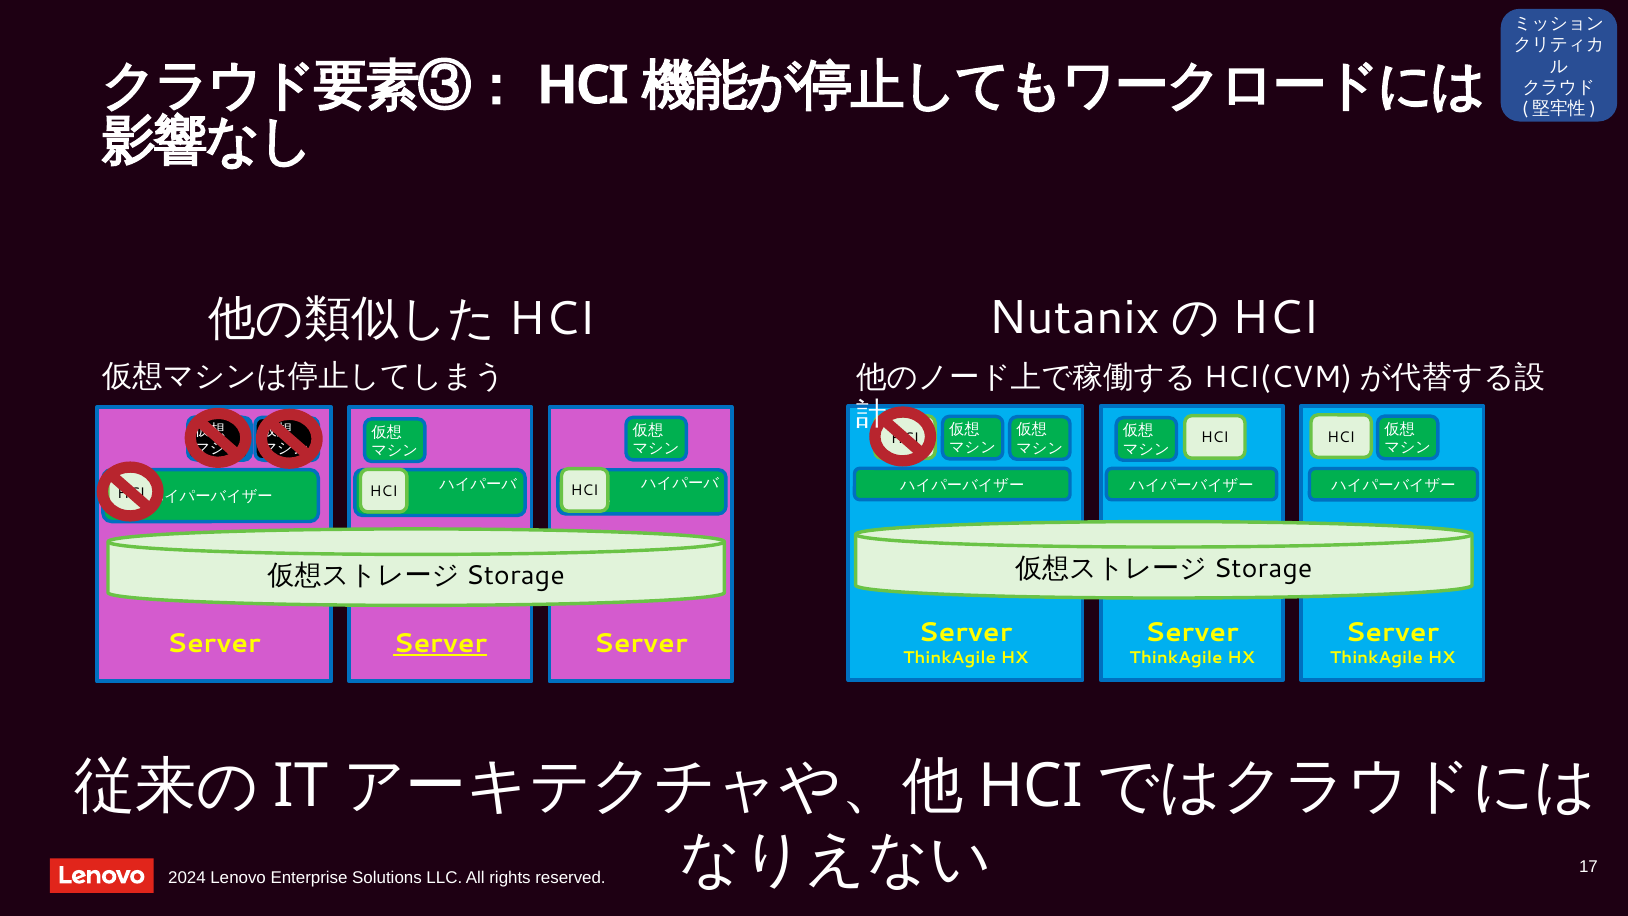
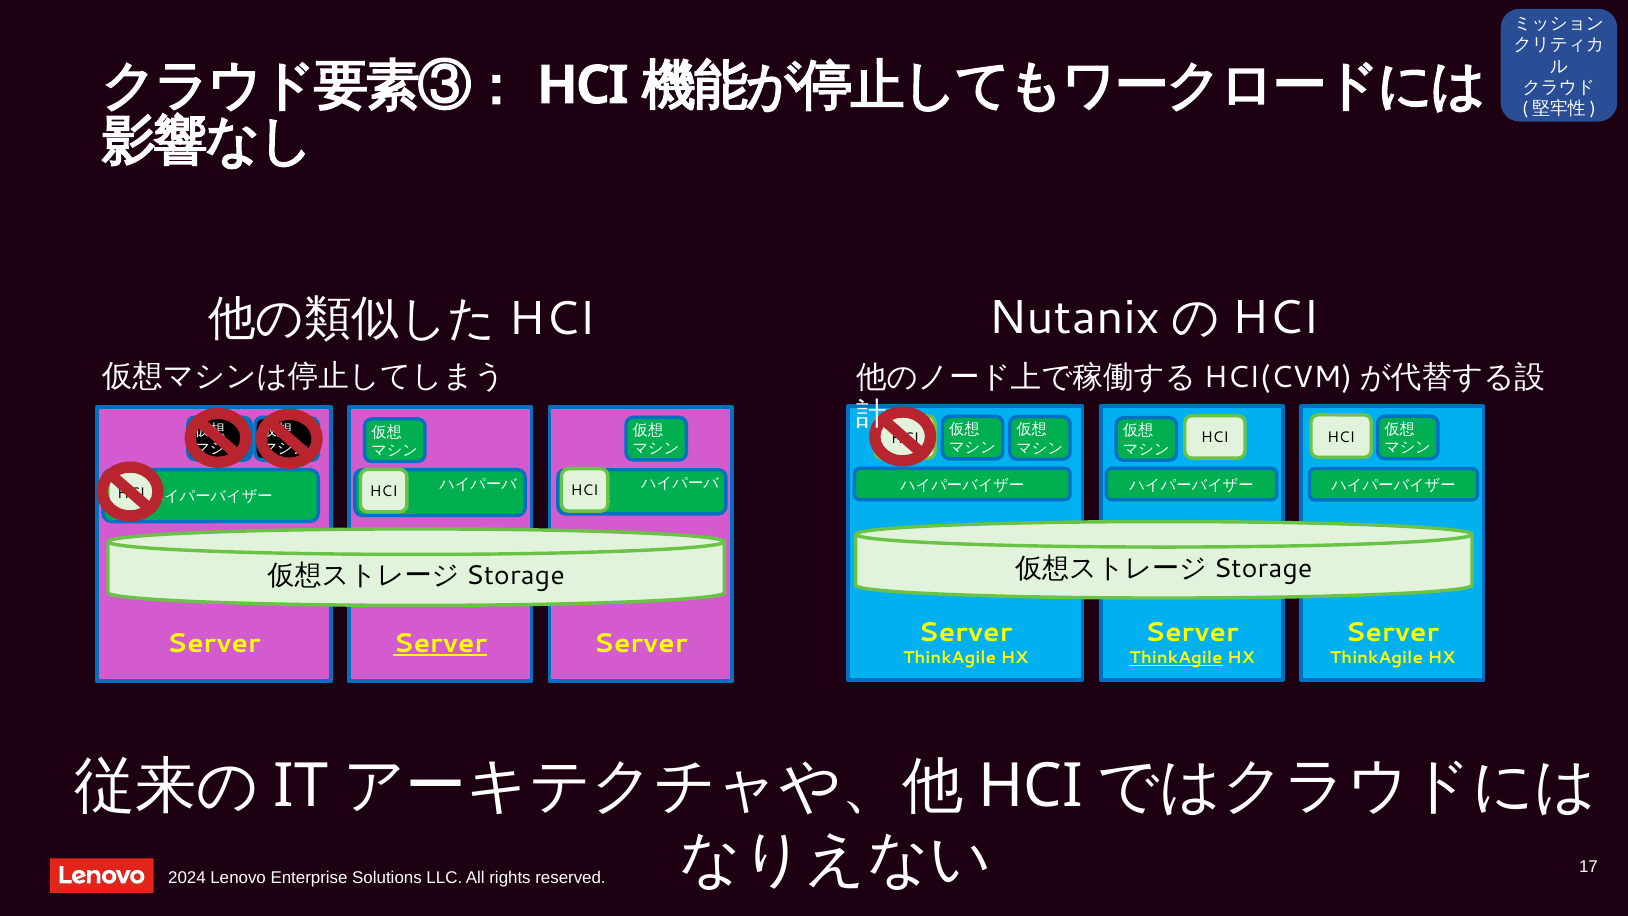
ThinkAgile underline: none -> present (1176, 658)
